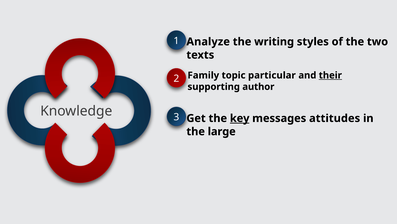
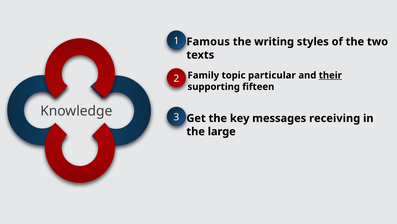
Analyze: Analyze -> Famous (208, 42)
author: author -> fifteen (258, 86)
key underline: present -> none (240, 118)
attitudes: attitudes -> receiving (335, 118)
